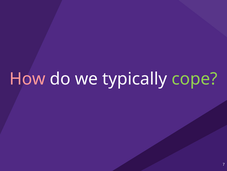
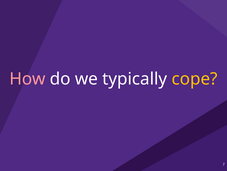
cope colour: light green -> yellow (195, 79)
